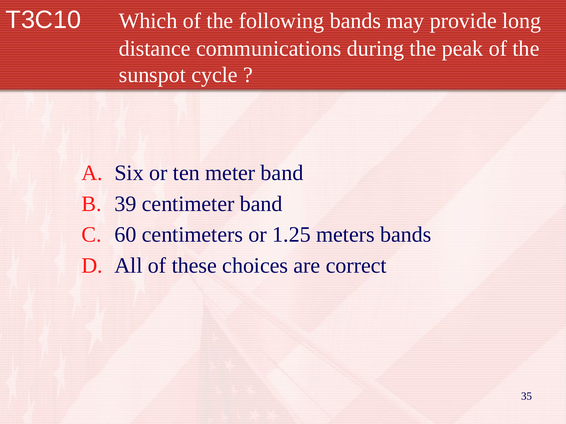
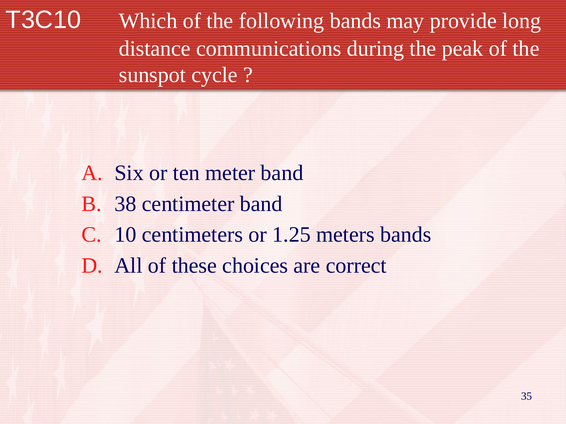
39: 39 -> 38 (125, 204)
60: 60 -> 10 (125, 235)
